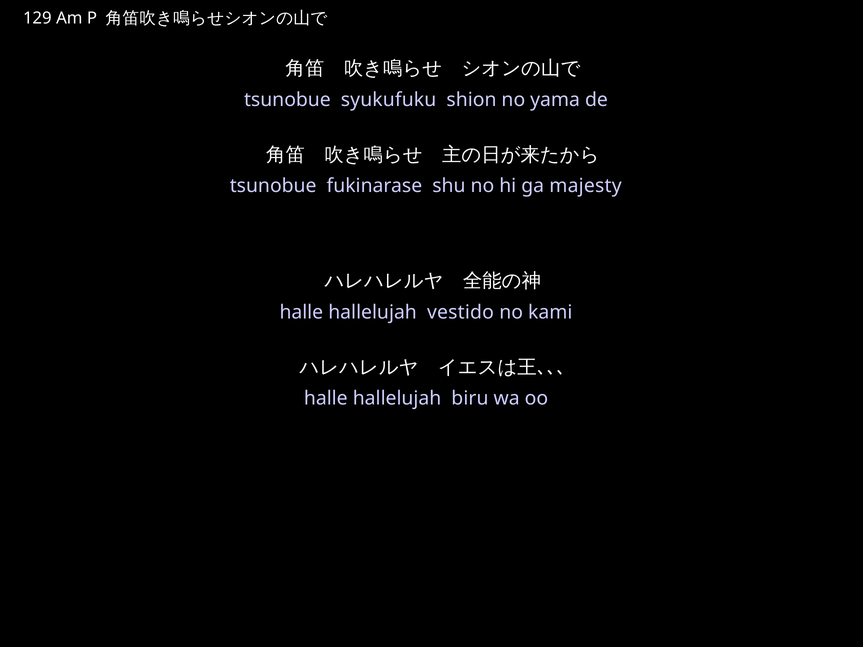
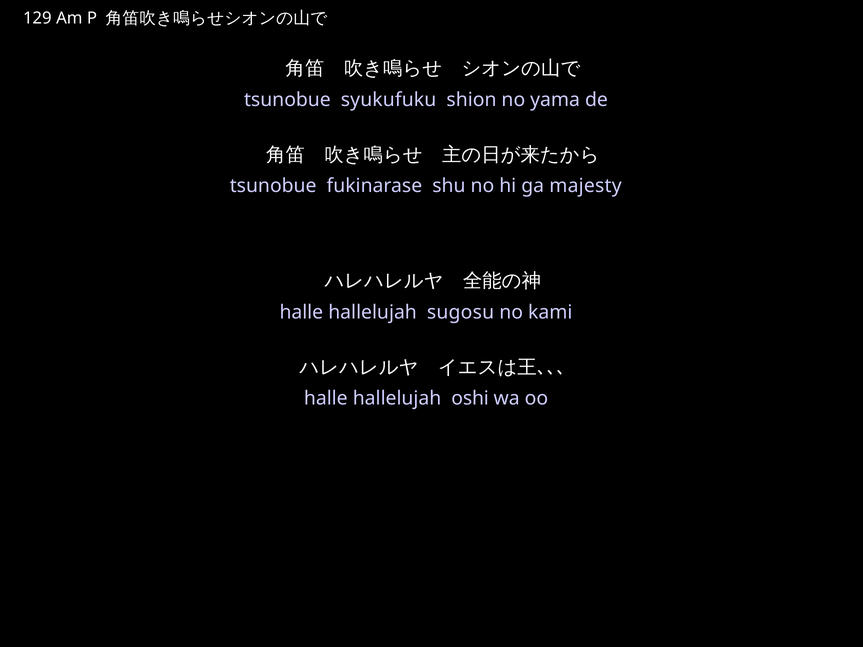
vestido: vestido -> sugosu (461, 312)
biru: biru -> oshi (470, 398)
